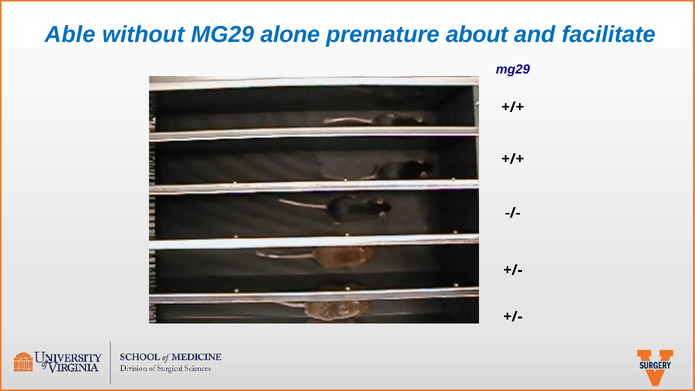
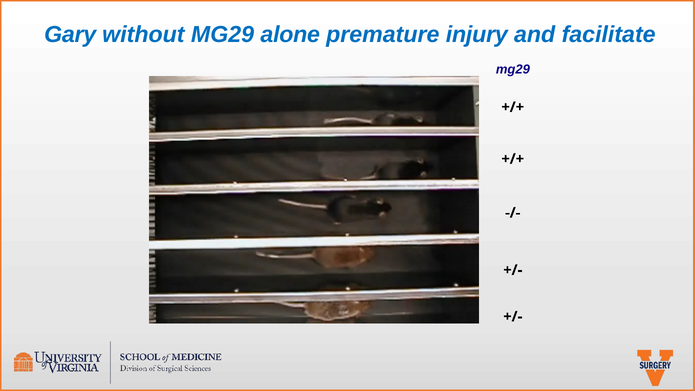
Able: Able -> Gary (70, 35)
about: about -> injury (477, 35)
